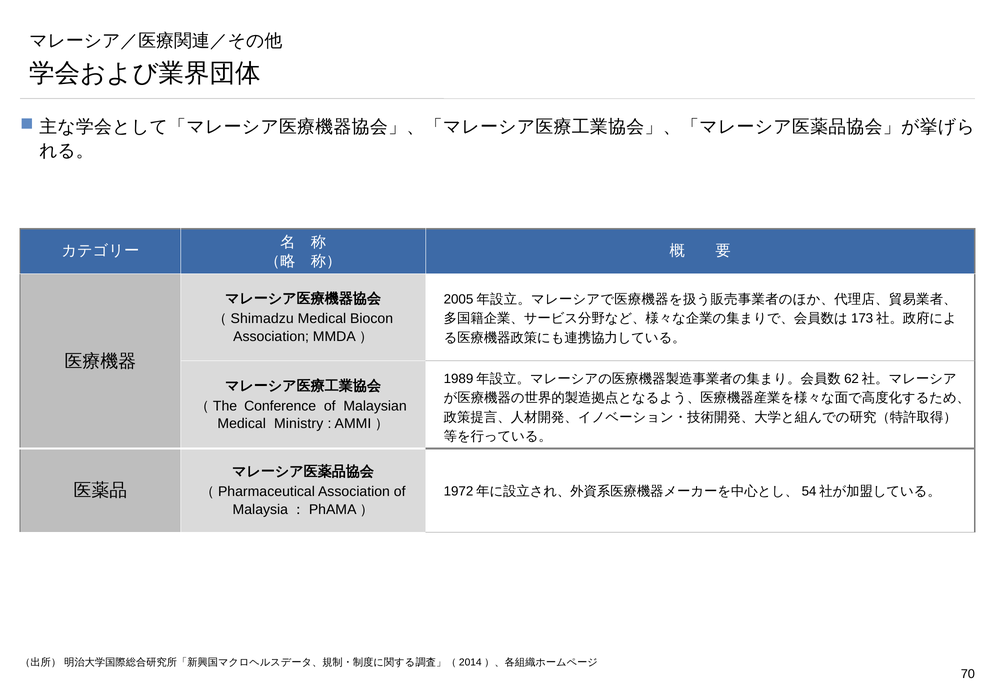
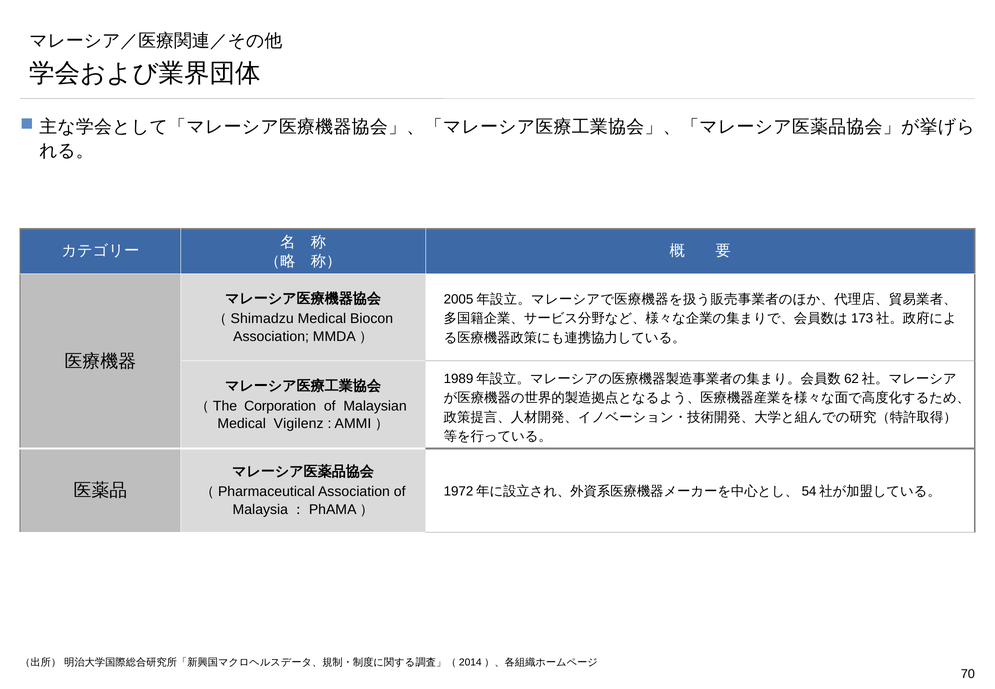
Conference: Conference -> Corporation (280, 406)
Ministry: Ministry -> Vigilenz (299, 424)
